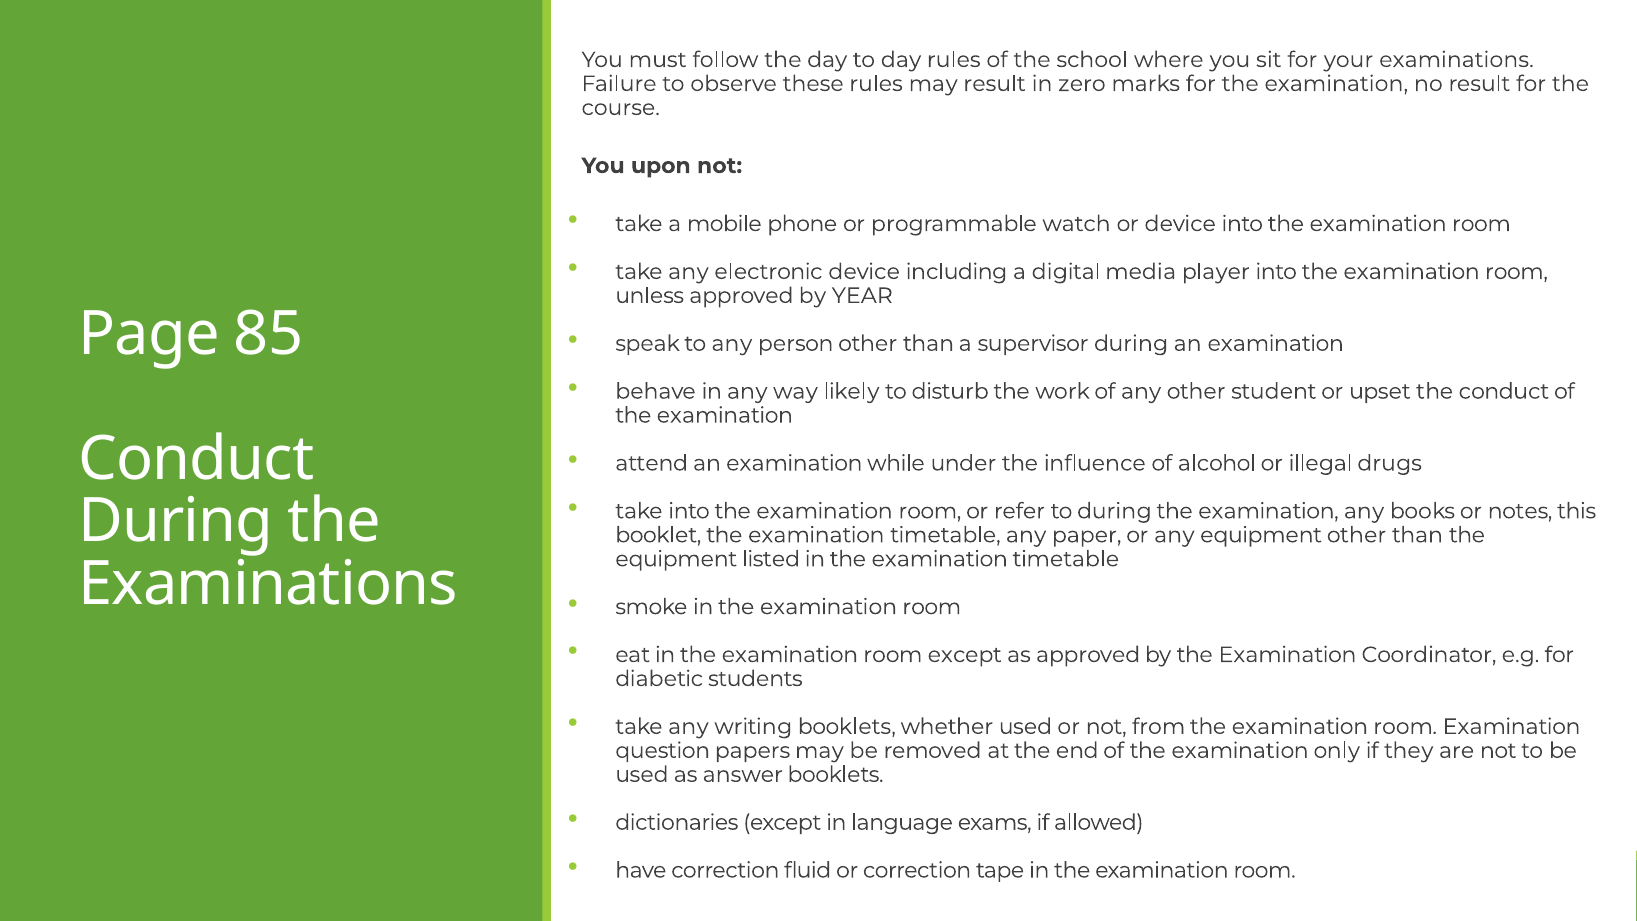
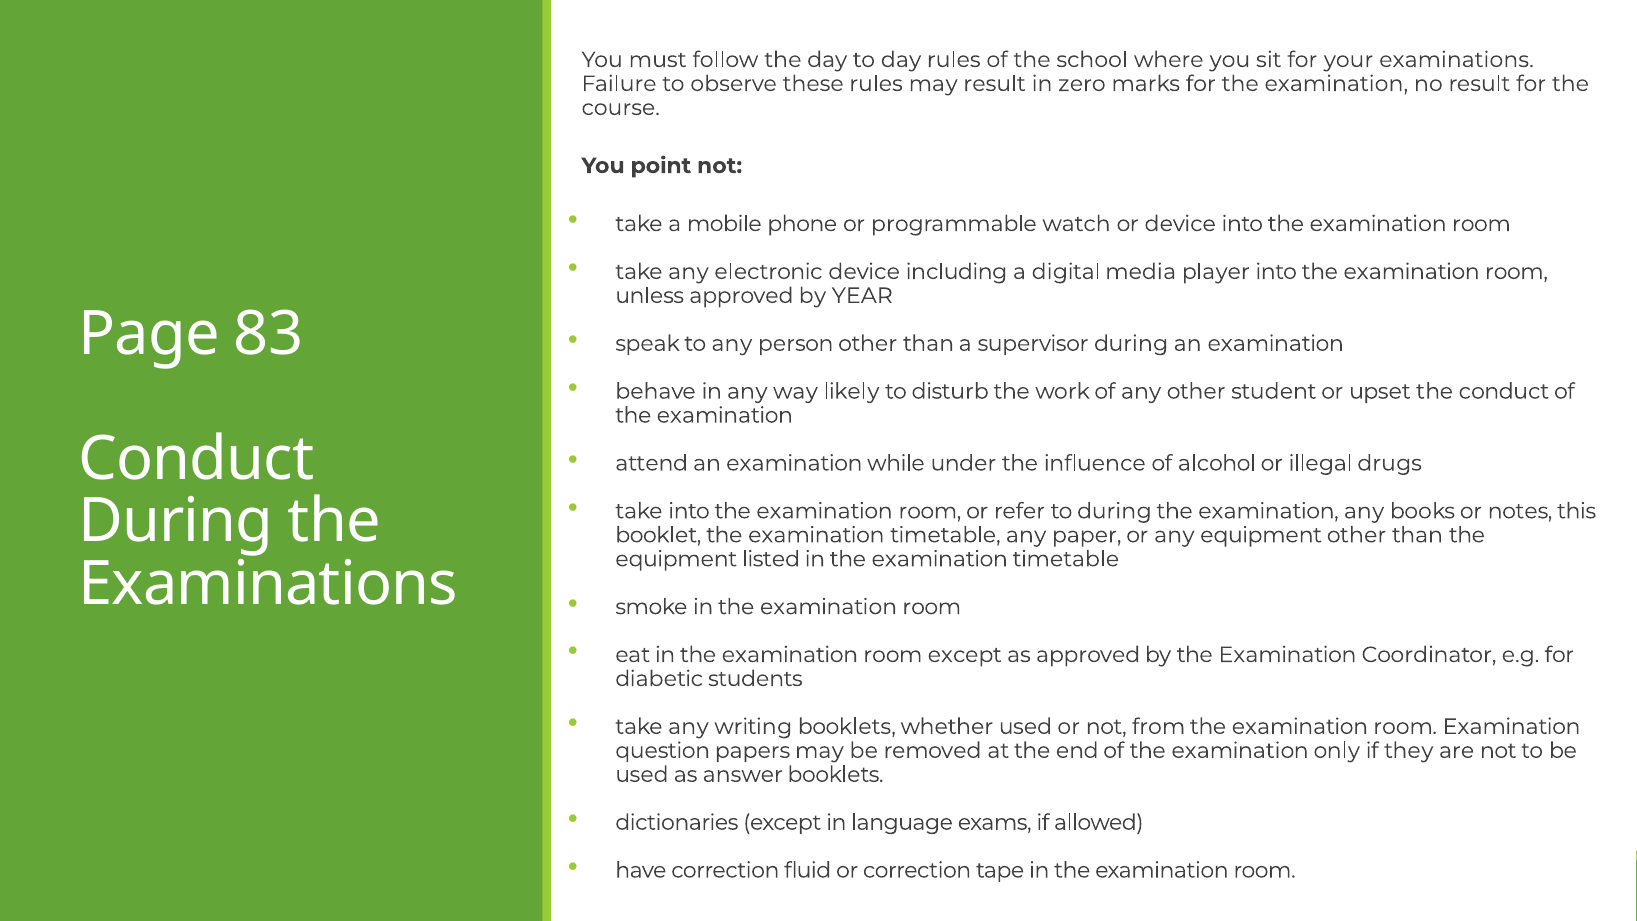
upon: upon -> point (661, 166)
85: 85 -> 83 (269, 334)
